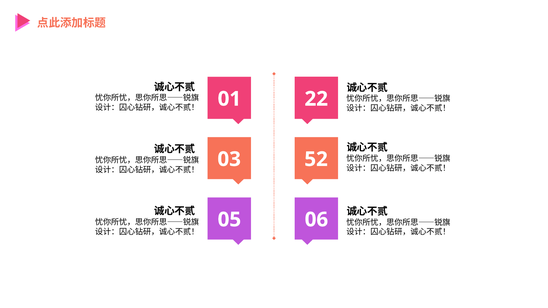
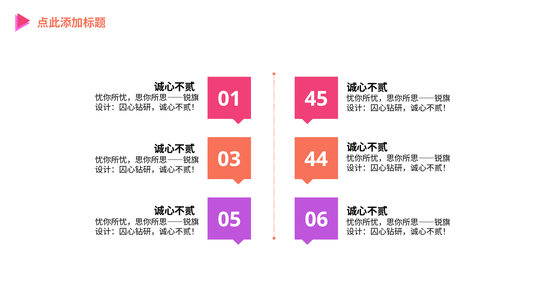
22: 22 -> 45 (316, 99)
52: 52 -> 44 (316, 159)
